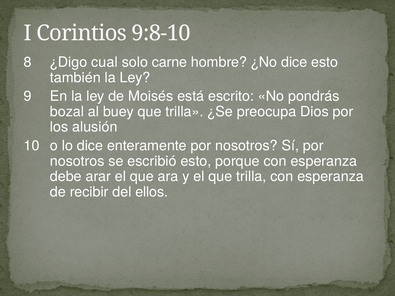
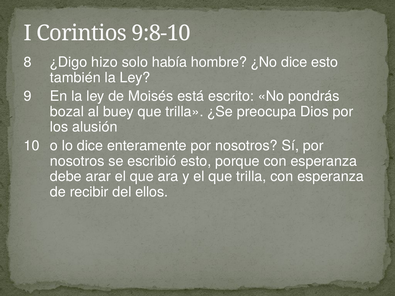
cual: cual -> hizo (104, 62)
carne: carne -> había (170, 62)
